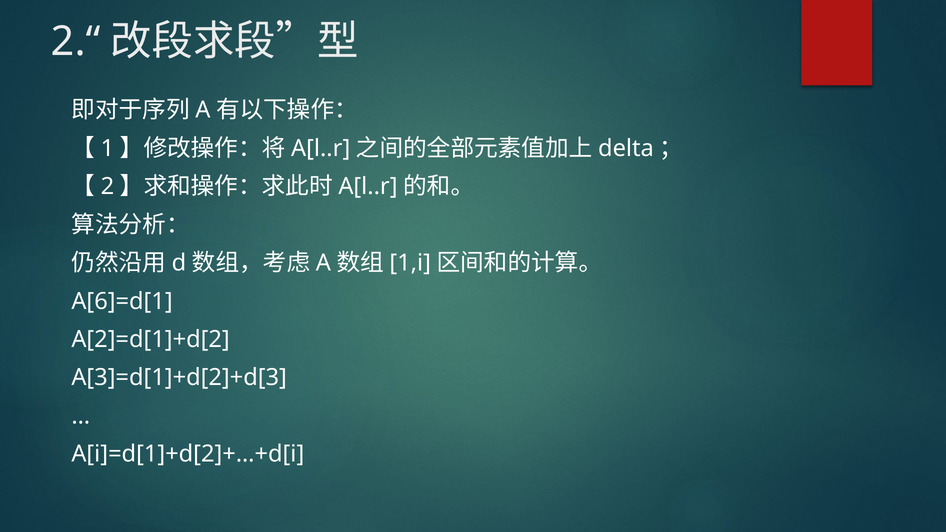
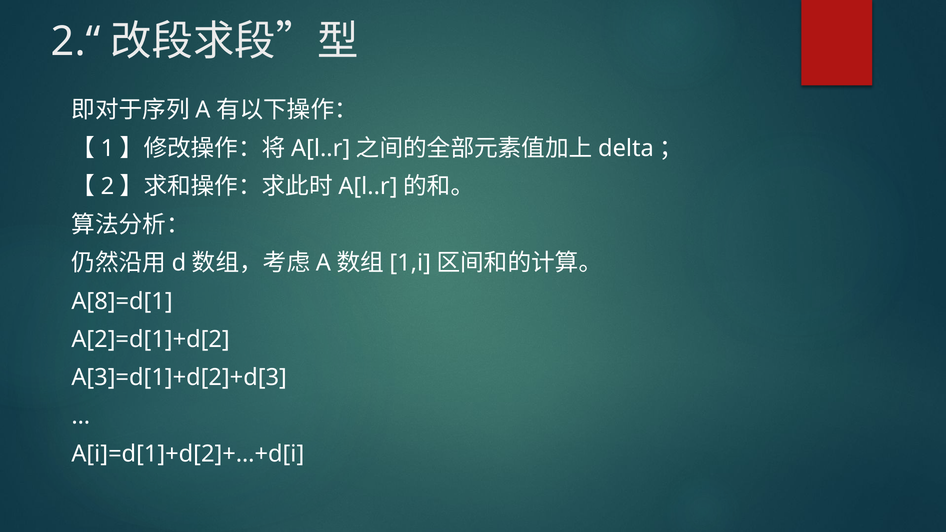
A[6]=d[1: A[6]=d[1 -> A[8]=d[1 (122, 301)
